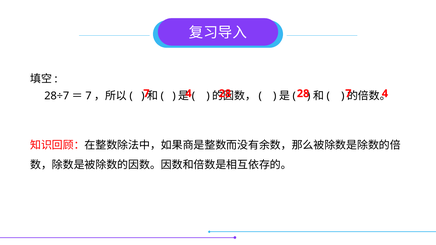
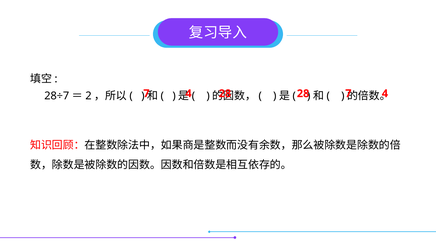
7: 7 -> 2 (88, 96)
